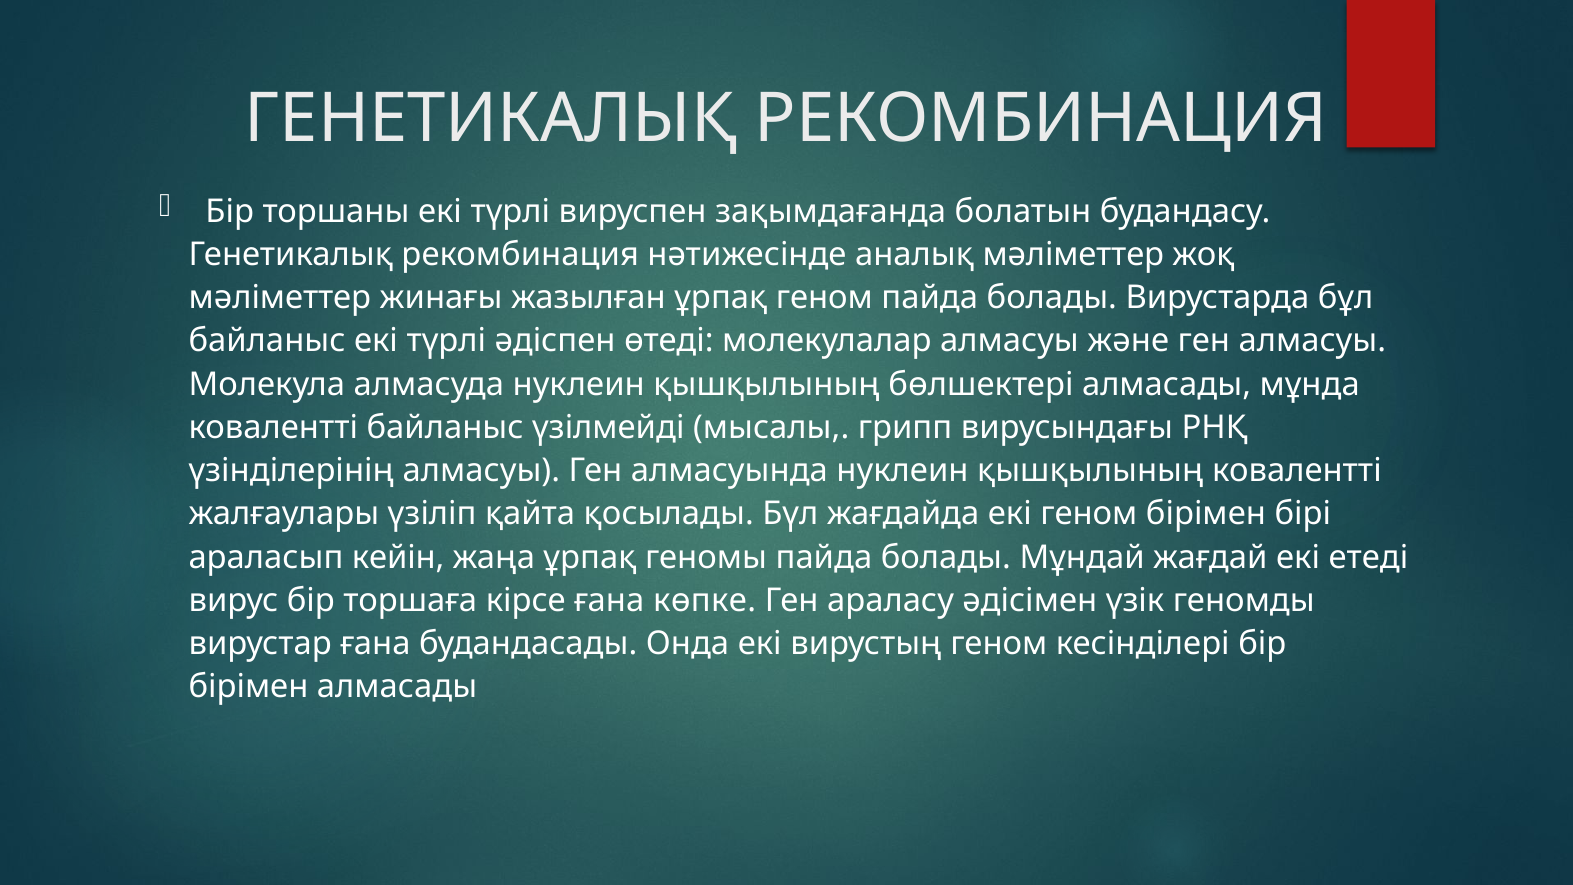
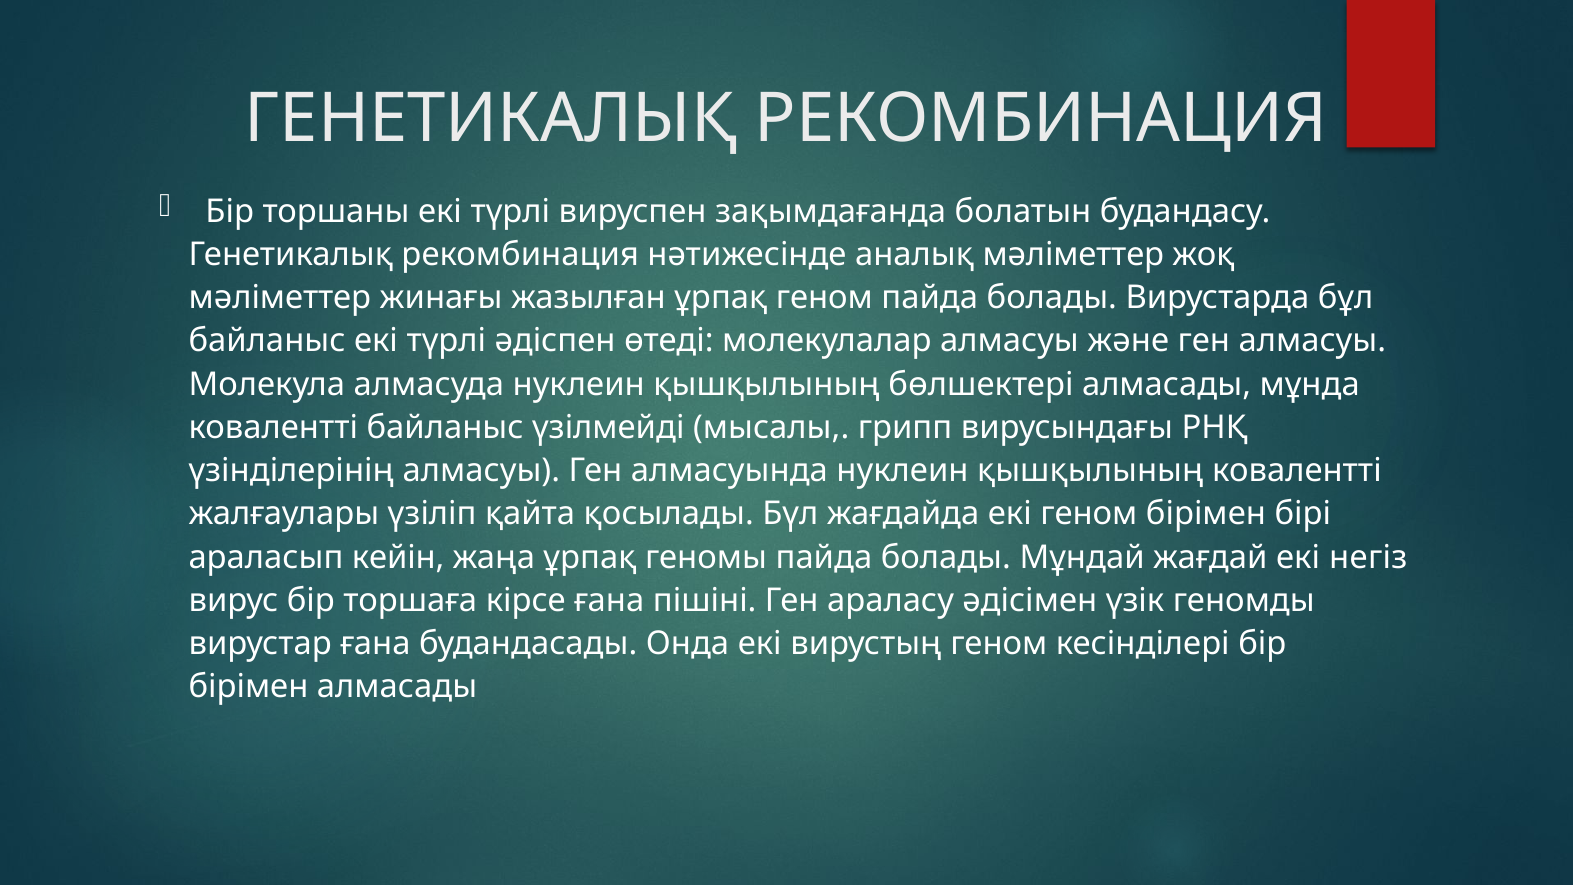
етеді: етеді -> негіз (1368, 557)
көпке: көпке -> пішіні (705, 600)
